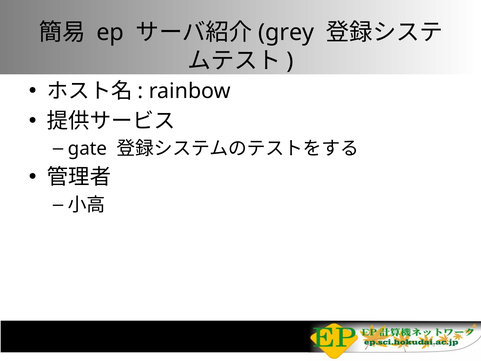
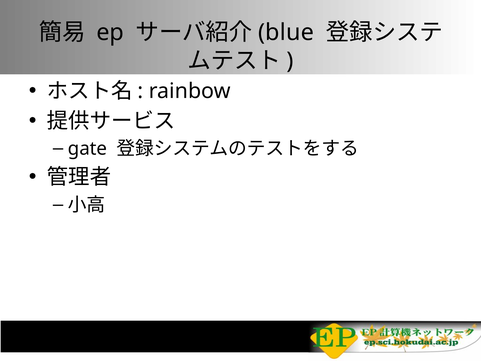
grey: grey -> blue (286, 33)
